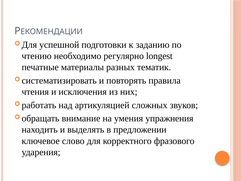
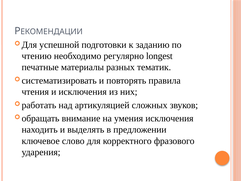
умения упражнения: упражнения -> исключения (169, 118)
